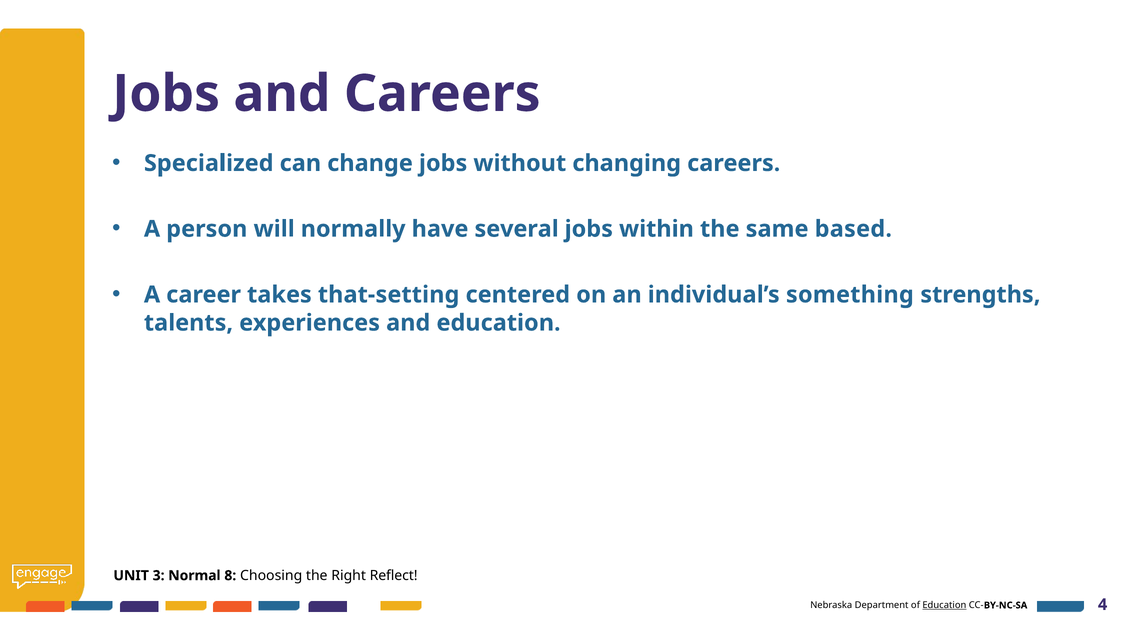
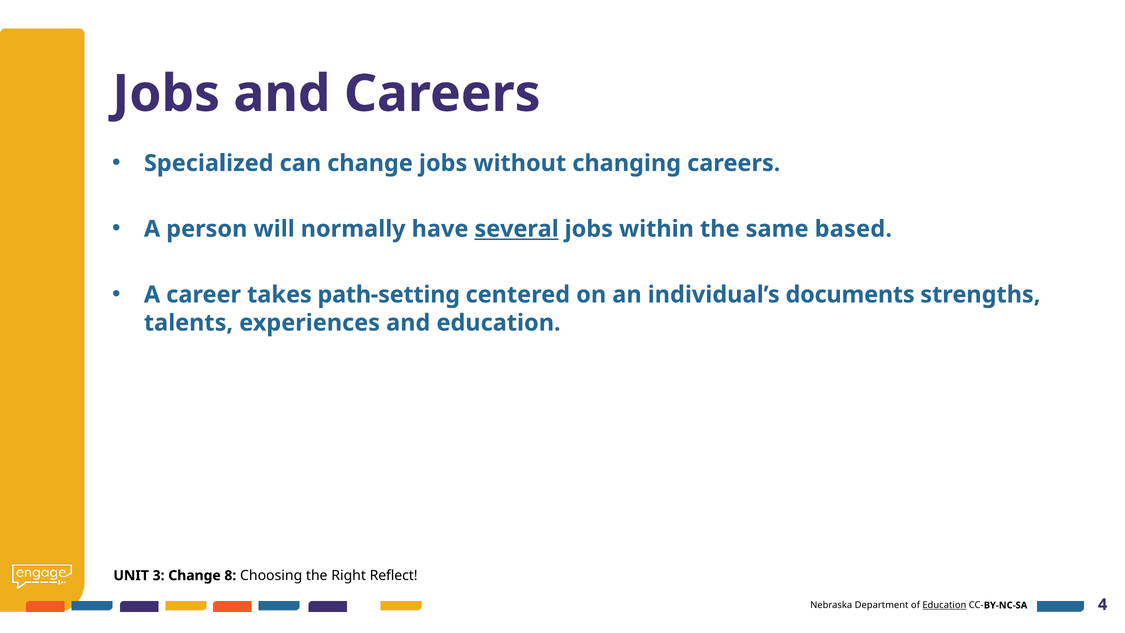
several underline: none -> present (517, 229)
that-setting: that-setting -> path-setting (389, 295)
something: something -> documents (850, 295)
3 Normal: Normal -> Change (194, 576)
